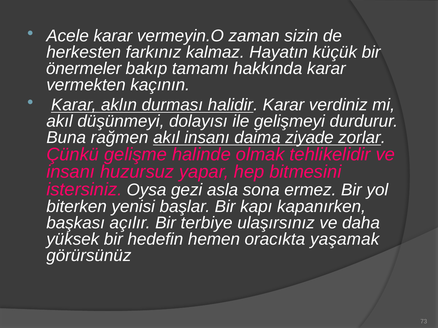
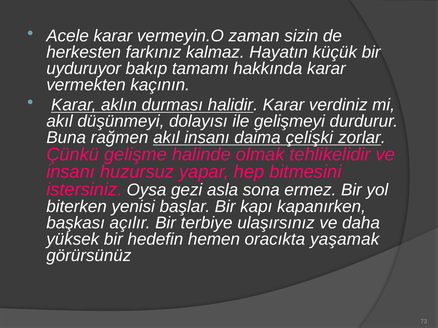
önermeler: önermeler -> uyduruyor (84, 69)
ziyade: ziyade -> çelişki (309, 138)
